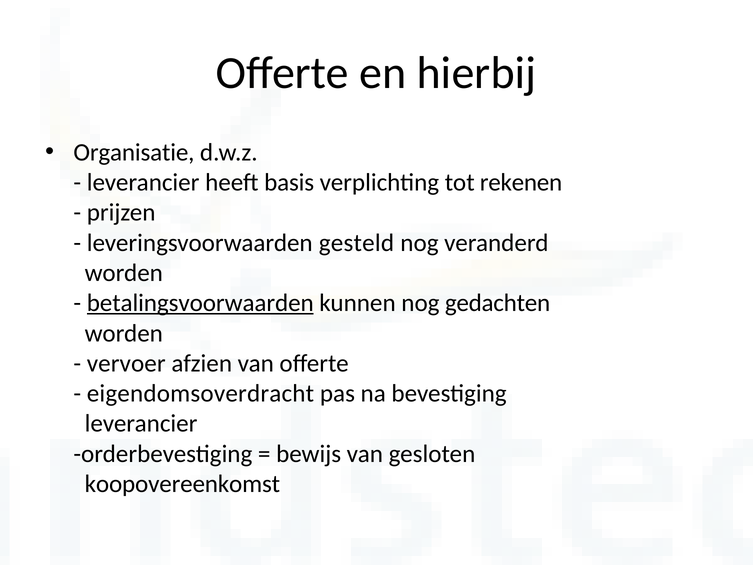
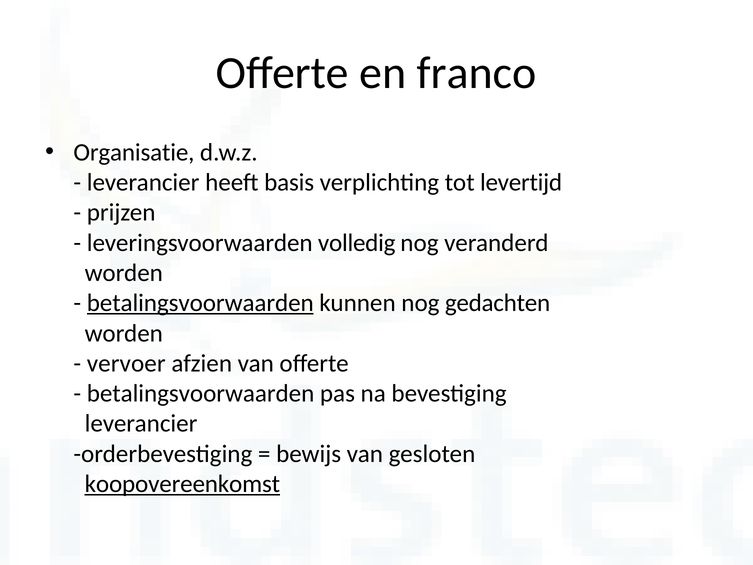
hierbij: hierbij -> franco (477, 73)
rekenen: rekenen -> levertijd (521, 182)
gesteld: gesteld -> volledig (357, 243)
eigendomsoverdracht: eigendomsoverdracht -> betalingsvoorwaarden (201, 393)
koopovereenkomst underline: none -> present (182, 484)
